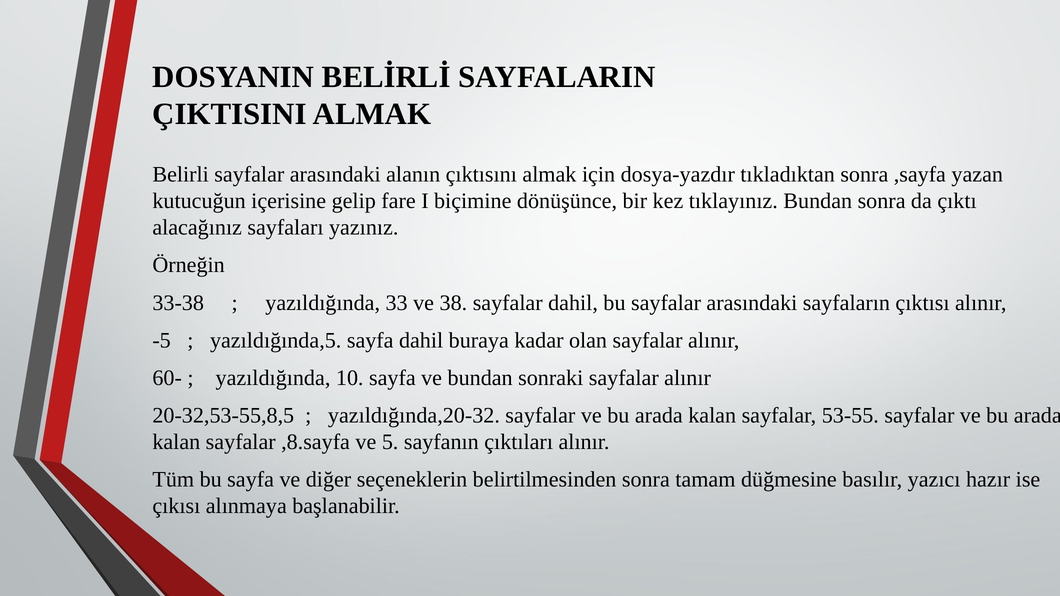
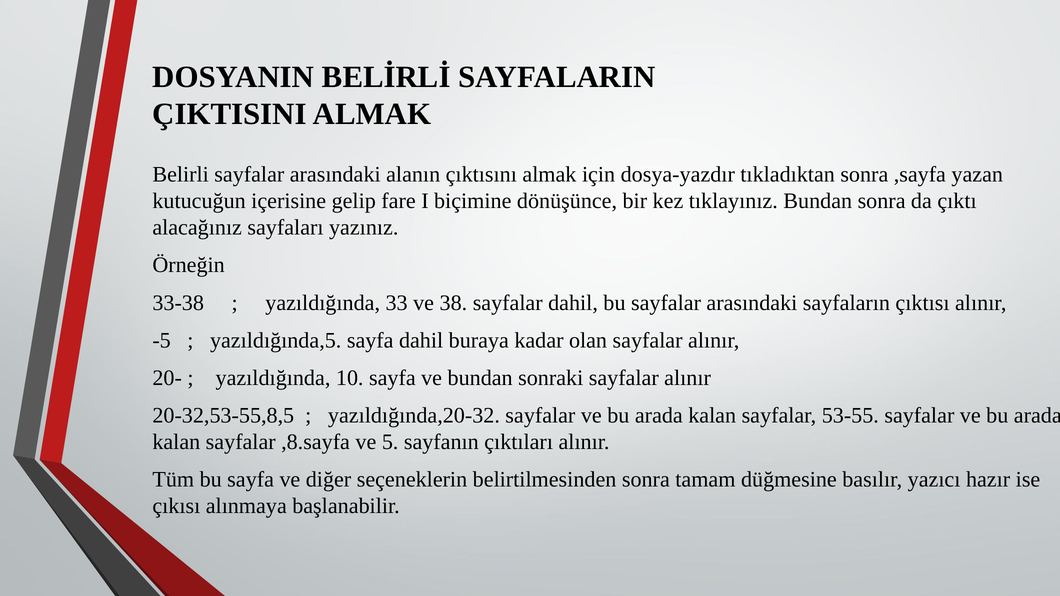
60-: 60- -> 20- (167, 378)
